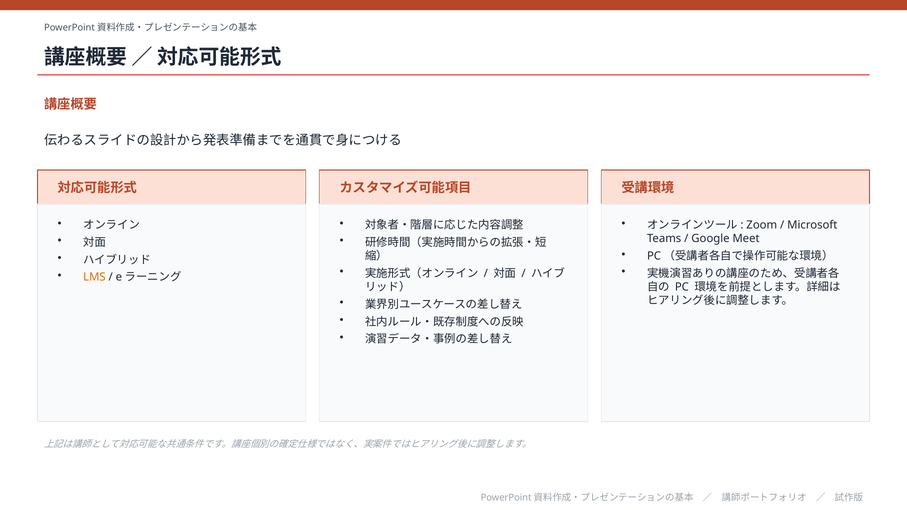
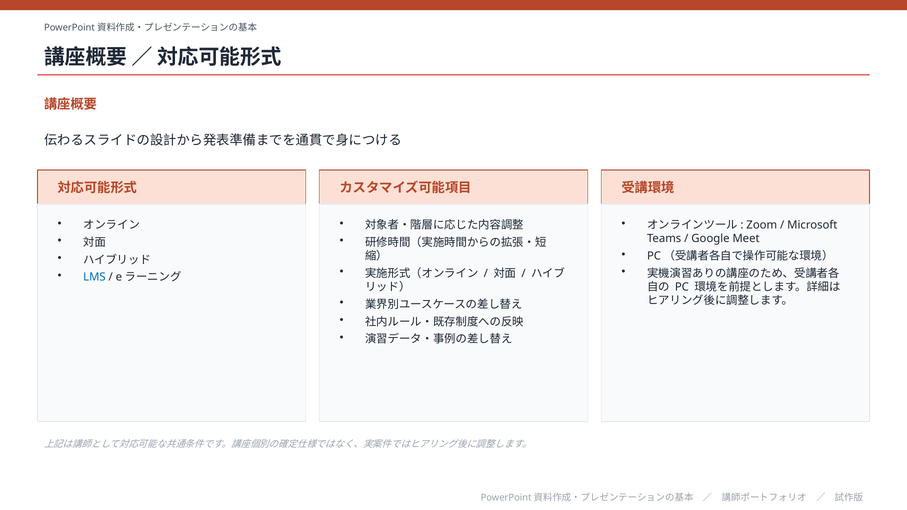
LMS colour: orange -> blue (94, 277)
